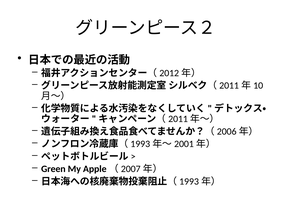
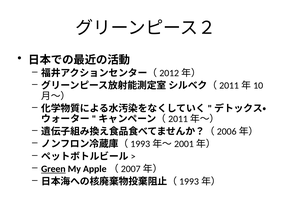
Green underline: none -> present (53, 169)
